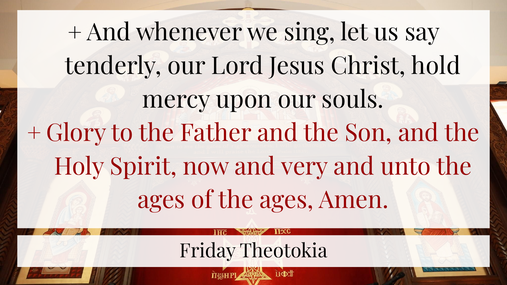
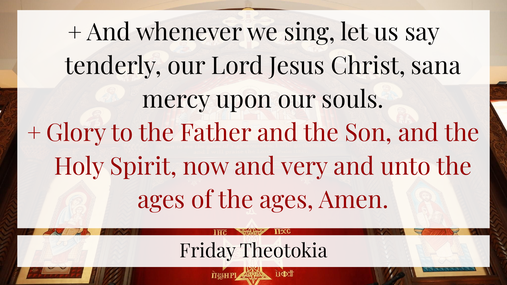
hold: hold -> sana (436, 66)
